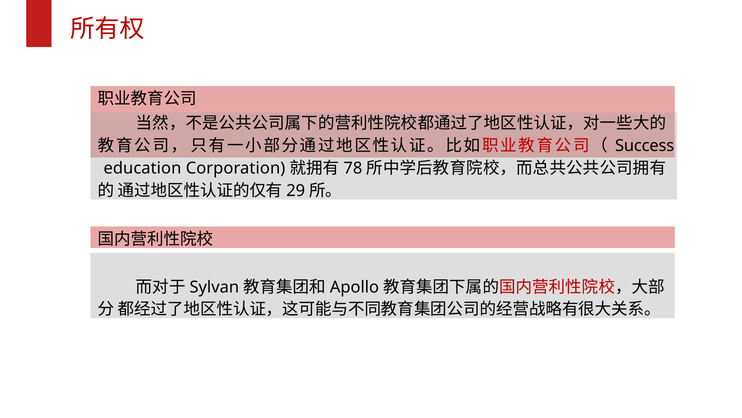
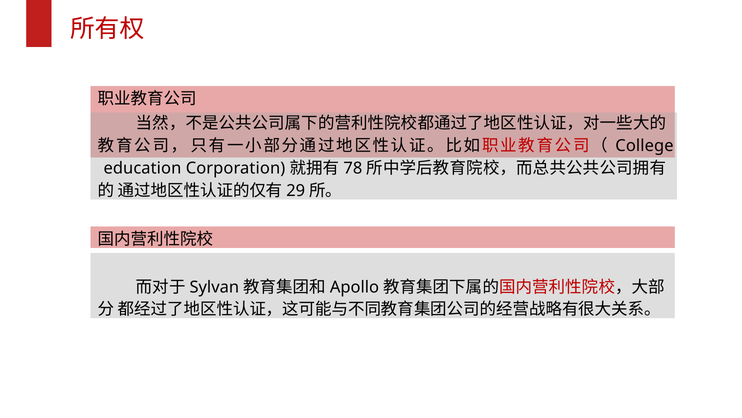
Success: Success -> College (644, 146)
